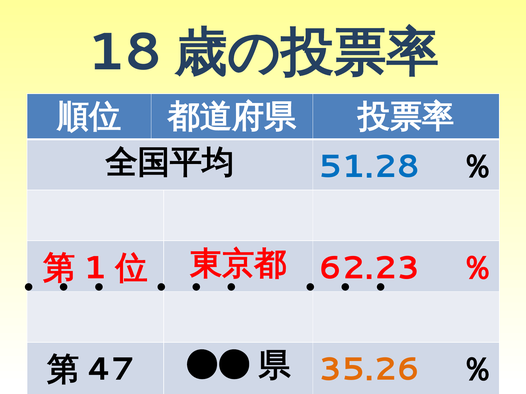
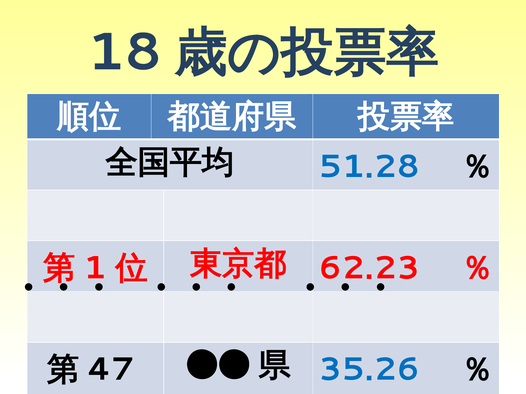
35.26 colour: orange -> blue (369, 370)
